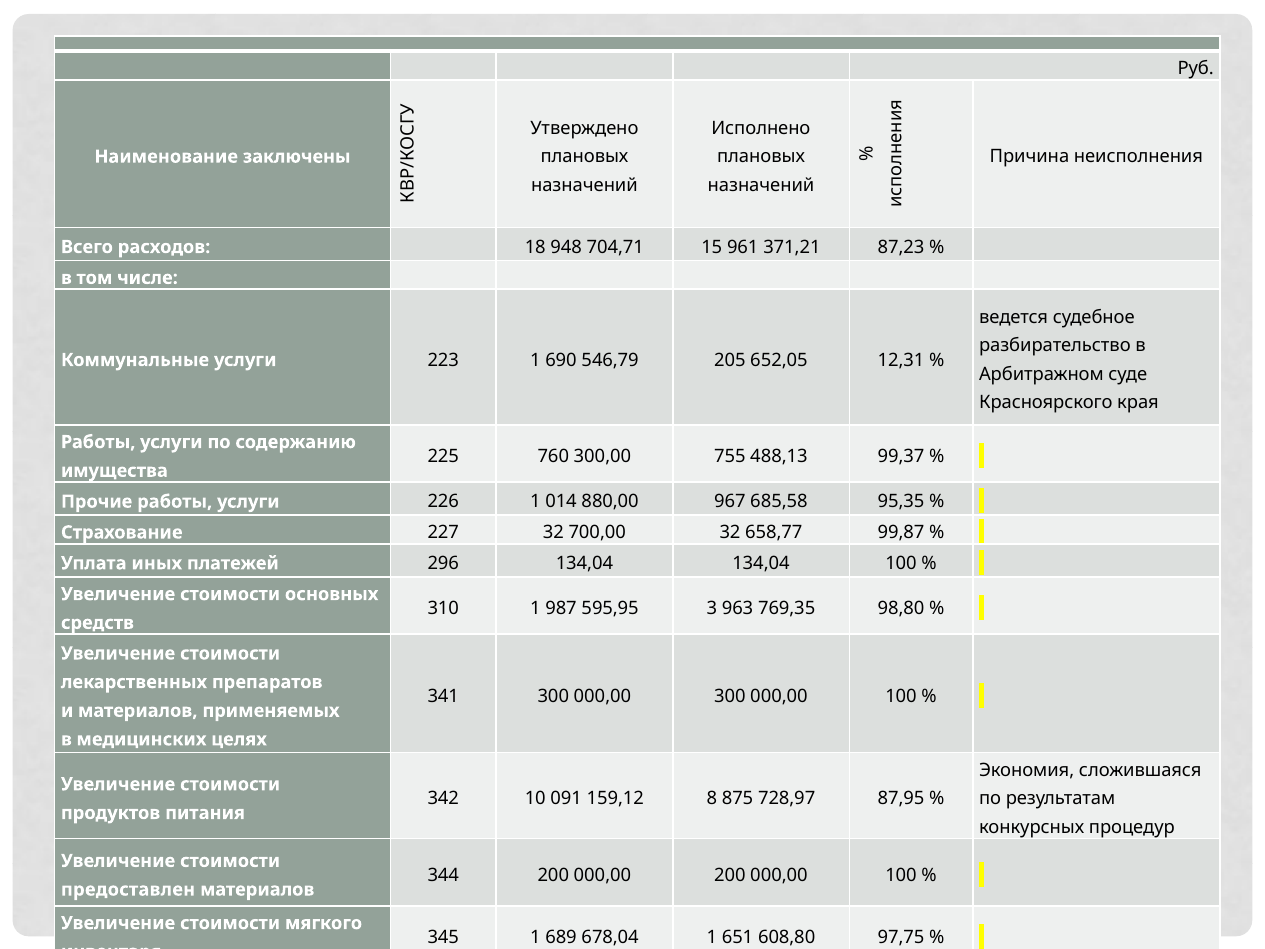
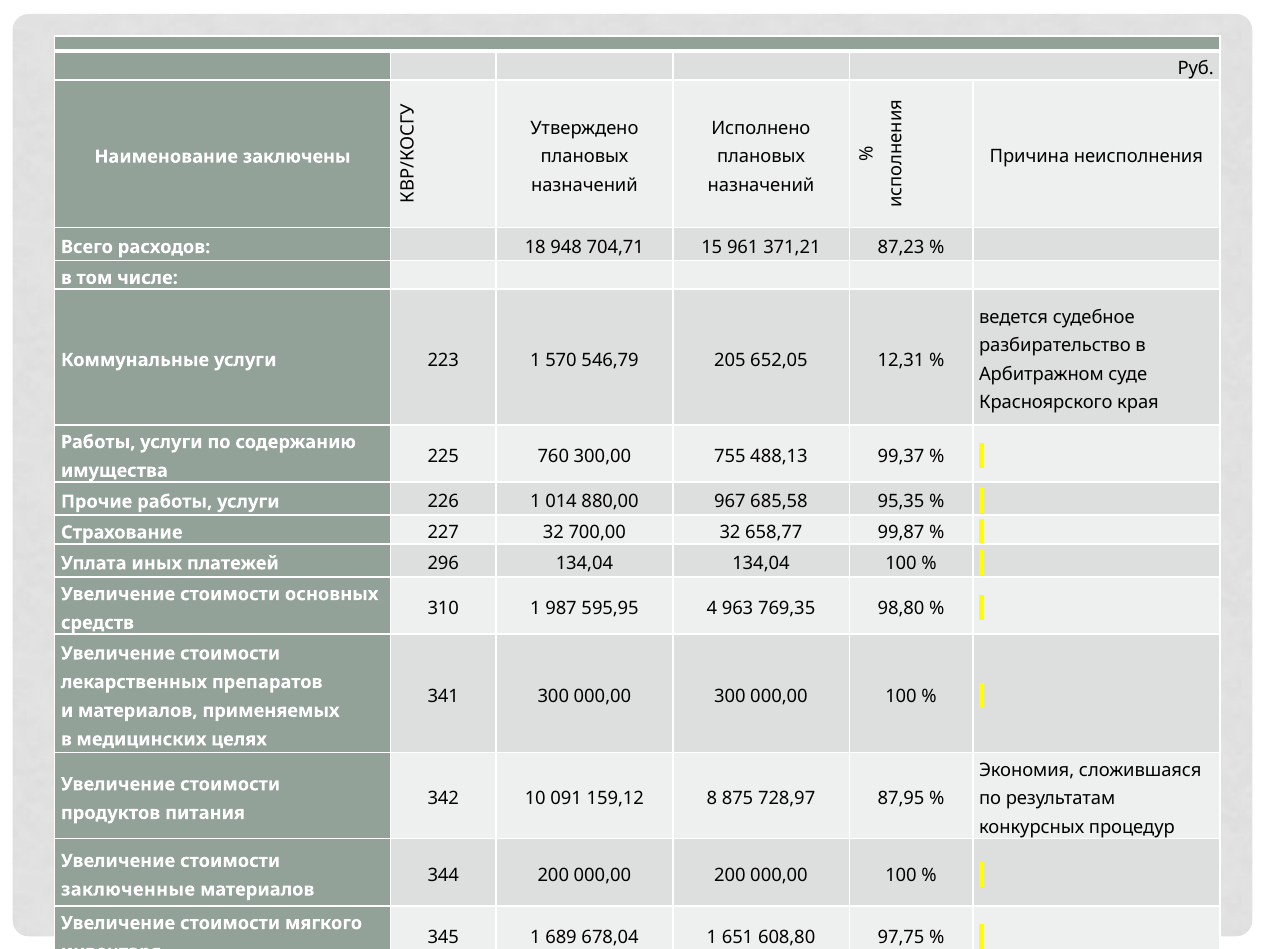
690: 690 -> 570 (561, 360)
3: 3 -> 4 (712, 608)
предоставлен: предоставлен -> заключенные (128, 889)
